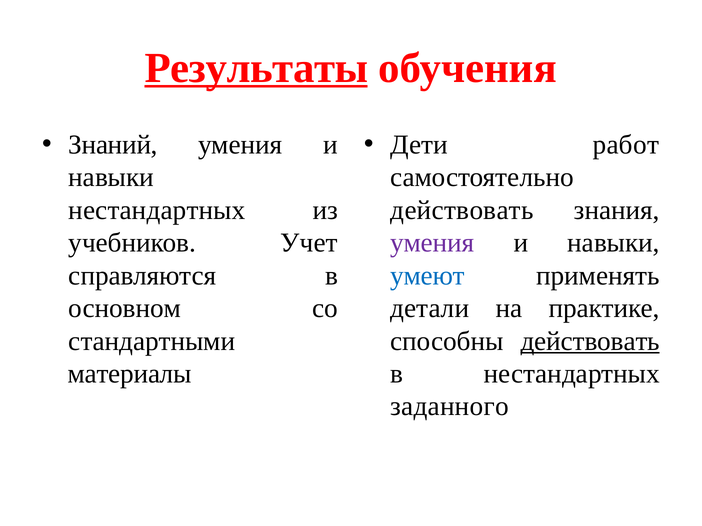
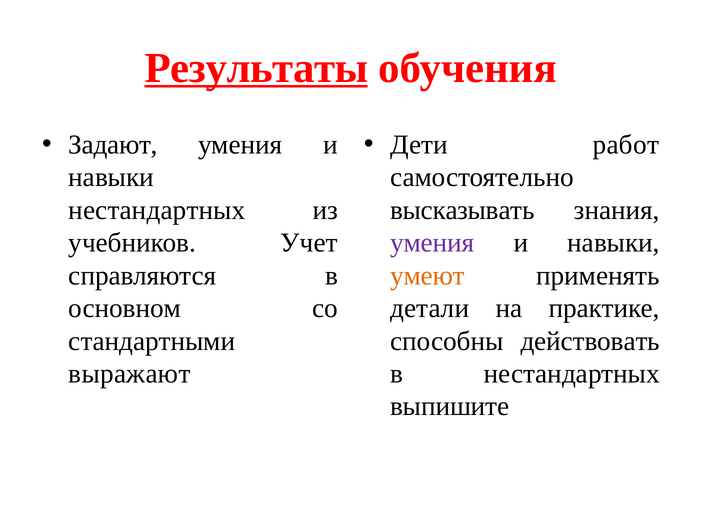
Знаний: Знаний -> Задают (113, 145)
действовать: действовать -> высказывать (462, 210)
умеют colour: blue -> orange (428, 276)
действовать underline: present -> none (590, 341)
материалы: материалы -> выражают (129, 374)
заданного: заданного -> выпишите (450, 407)
